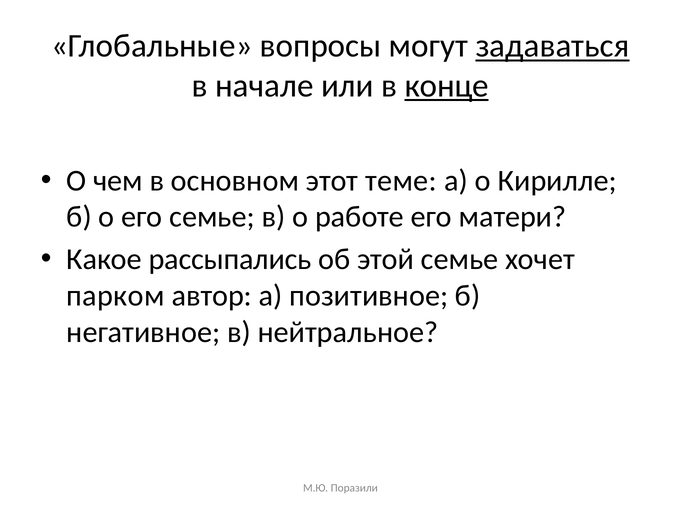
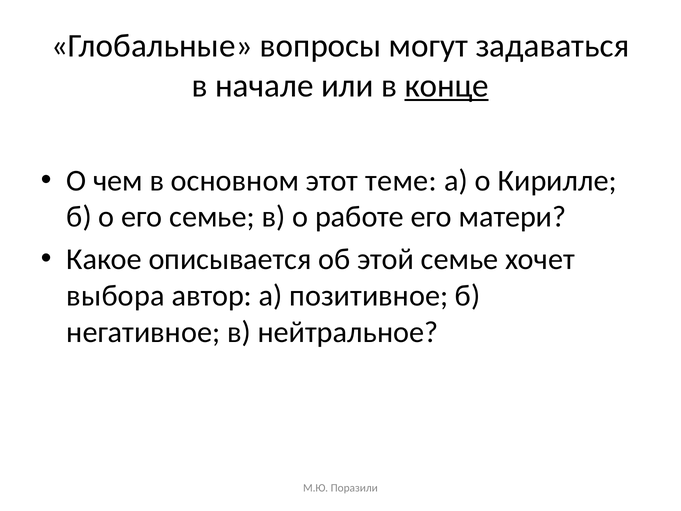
задаваться underline: present -> none (552, 46)
рассыпались: рассыпались -> описывается (230, 259)
парком: парком -> выбора (116, 296)
